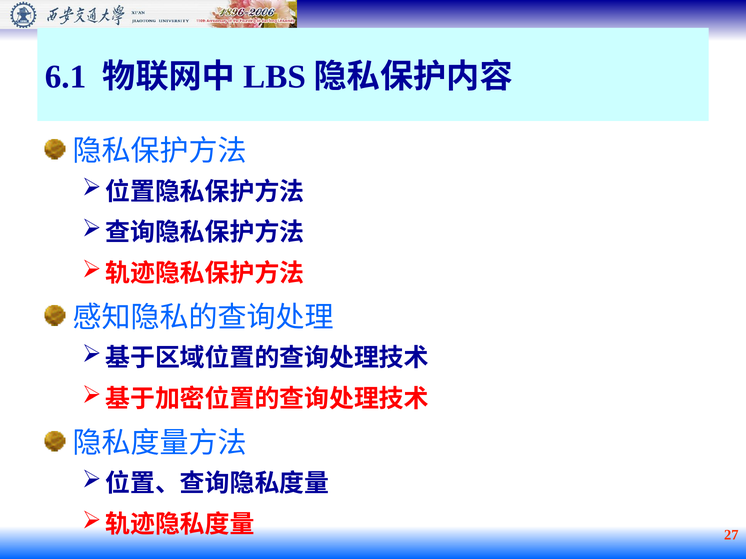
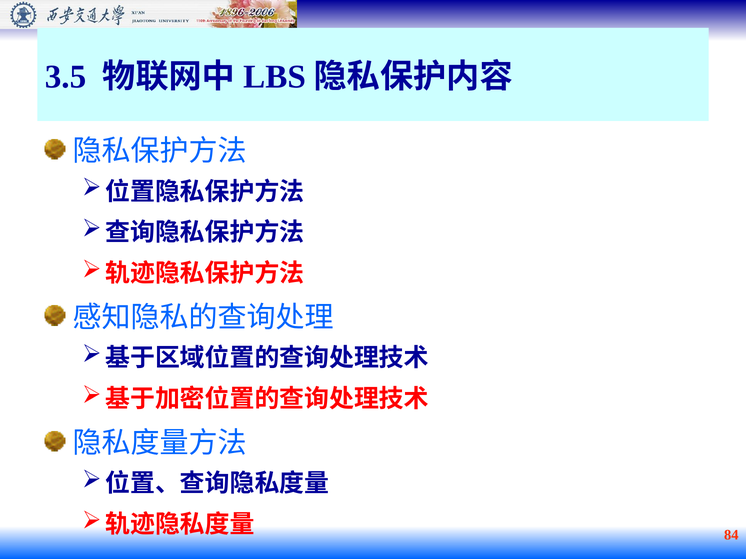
6.1: 6.1 -> 3.5 (65, 77)
27: 27 -> 84 (731, 536)
